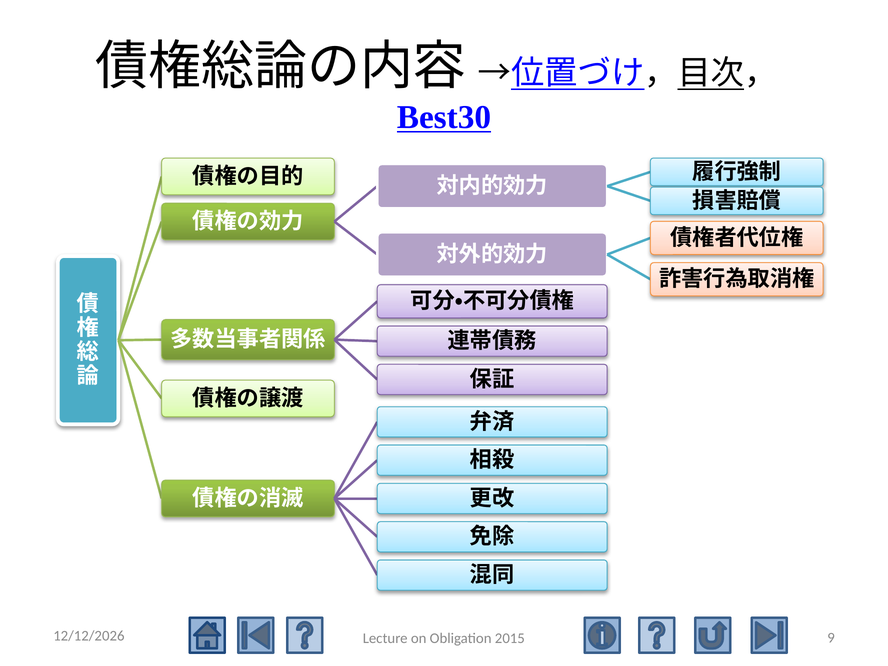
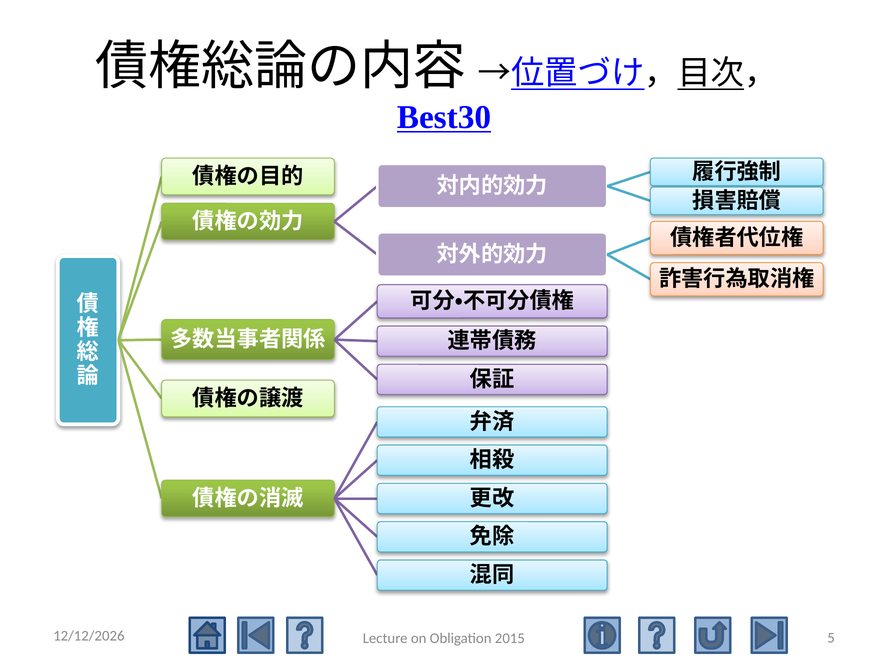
9: 9 -> 5 (831, 638)
